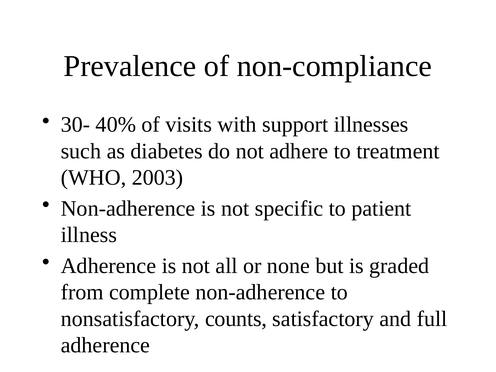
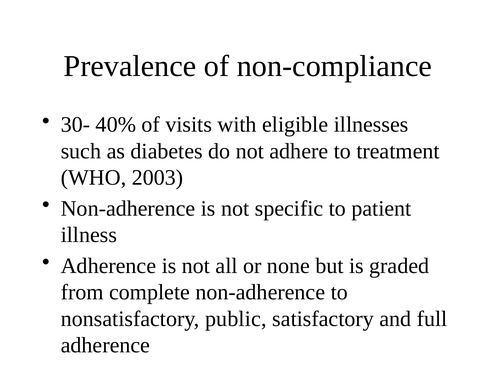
support: support -> eligible (295, 125)
counts: counts -> public (236, 319)
